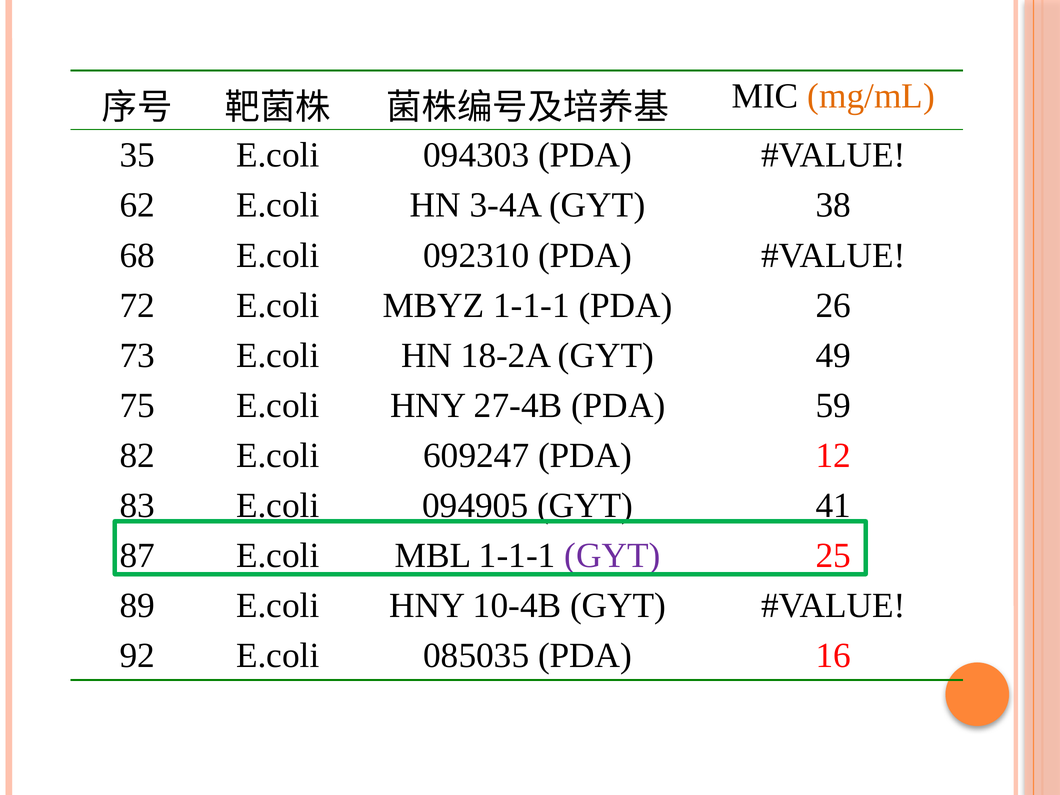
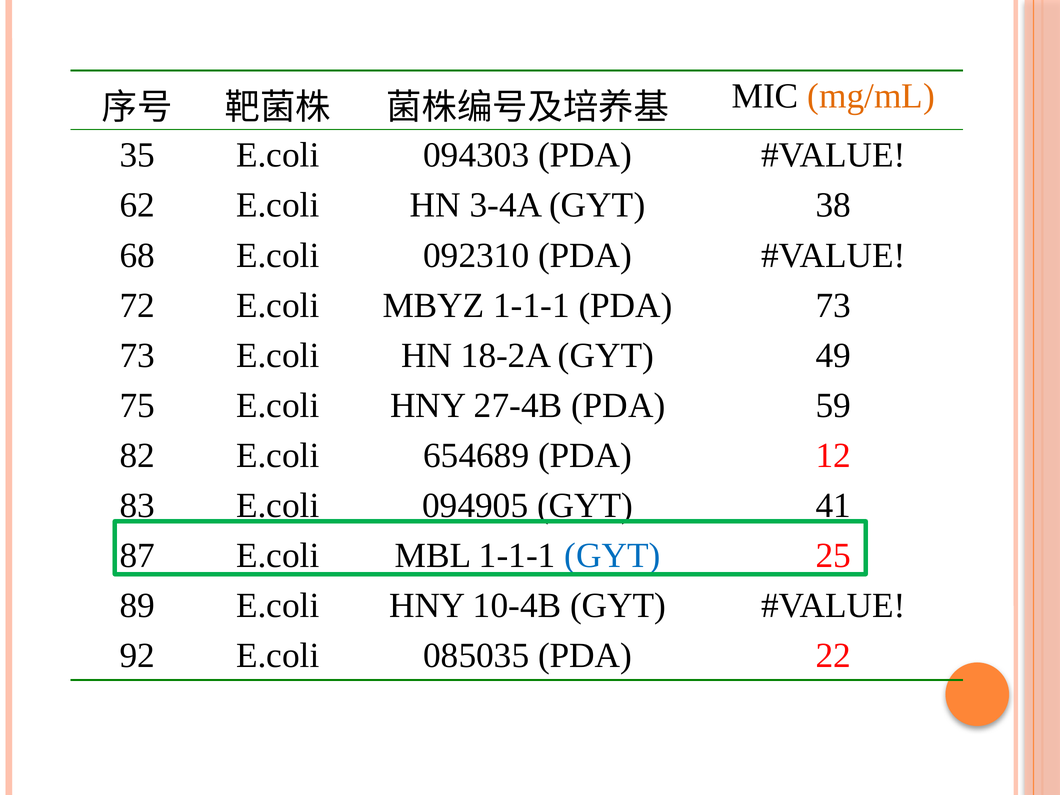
PDA 26: 26 -> 73 (833, 305)
609247: 609247 -> 654689 (476, 455)
GYT colour: purple -> blue (612, 556)
16: 16 -> 22 (833, 656)
